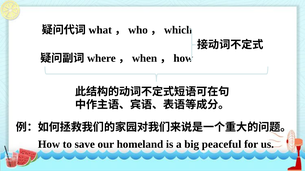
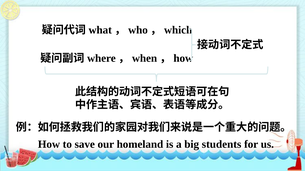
peaceful: peaceful -> students (222, 145)
